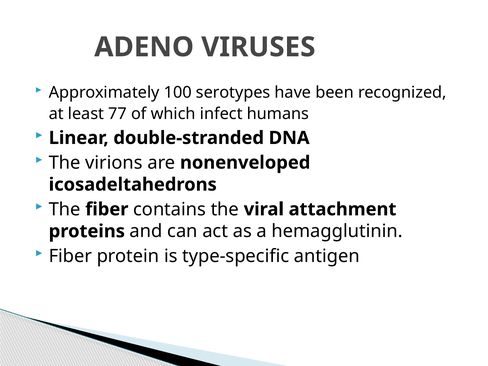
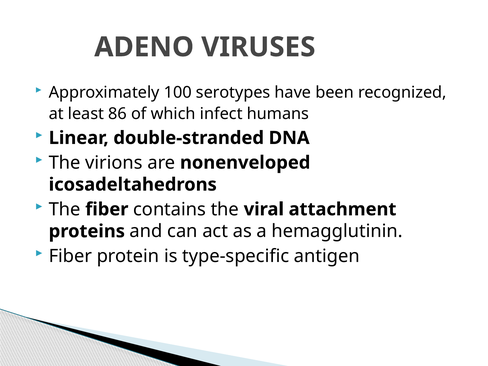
77: 77 -> 86 (118, 114)
